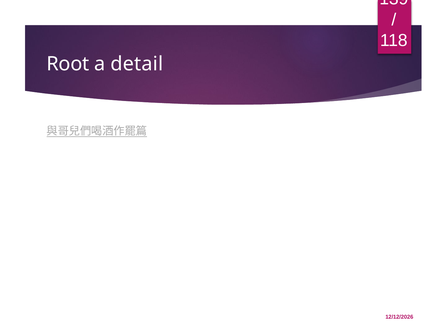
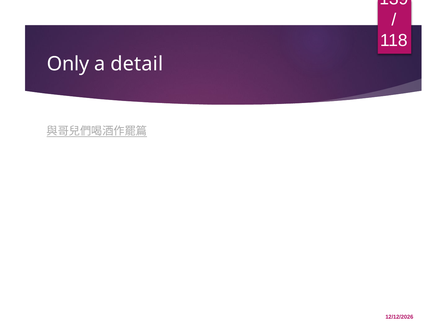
Root: Root -> Only (68, 64)
